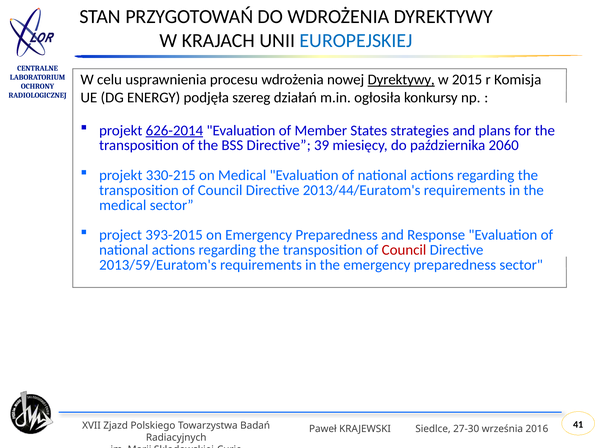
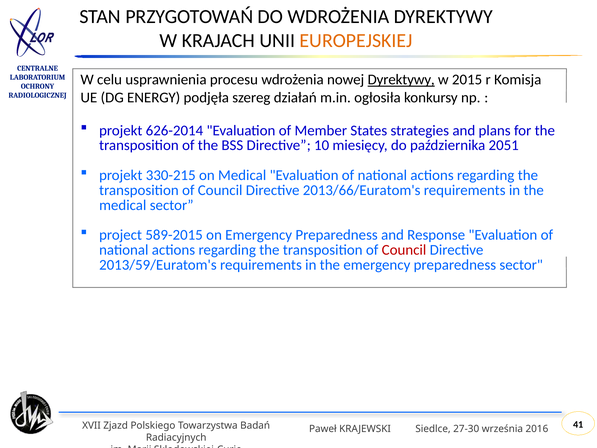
EUROPEJSKIEJ colour: blue -> orange (356, 41)
626-2014 underline: present -> none (174, 130)
39: 39 -> 10 (322, 145)
2060: 2060 -> 2051 (504, 145)
2013/44/Euratom's: 2013/44/Euratom's -> 2013/66/Euratom's (362, 190)
393-2015: 393-2015 -> 589-2015 (174, 235)
